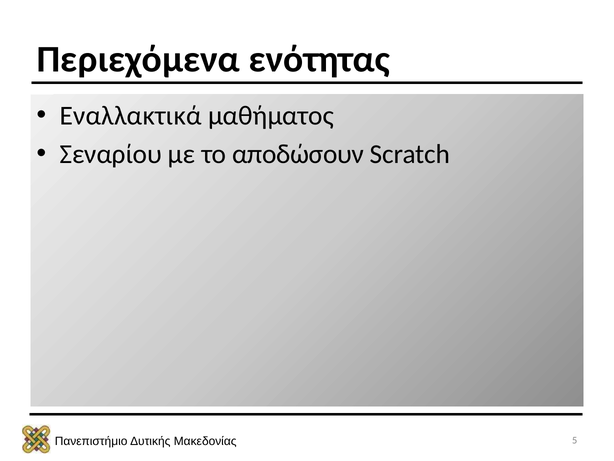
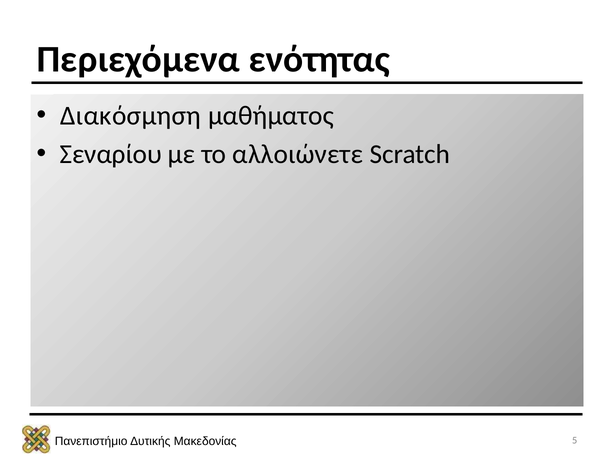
Εναλλακτικά: Εναλλακτικά -> Διακόσμηση (131, 116)
αποδώσουν: αποδώσουν -> αλλοιώνετε (298, 154)
